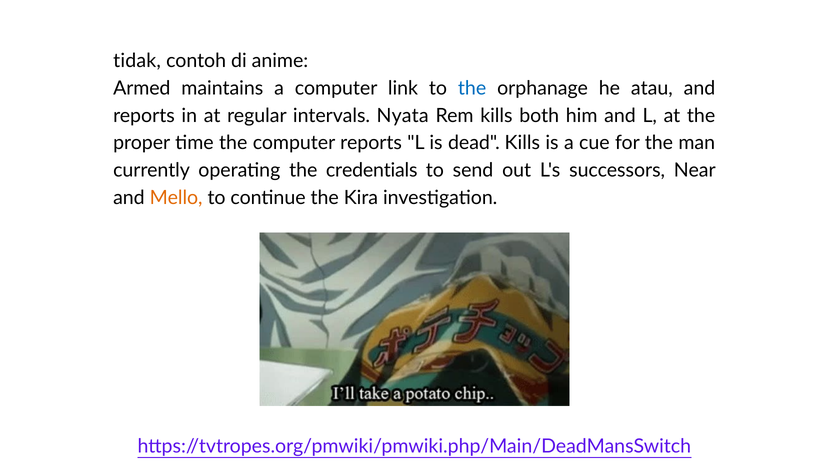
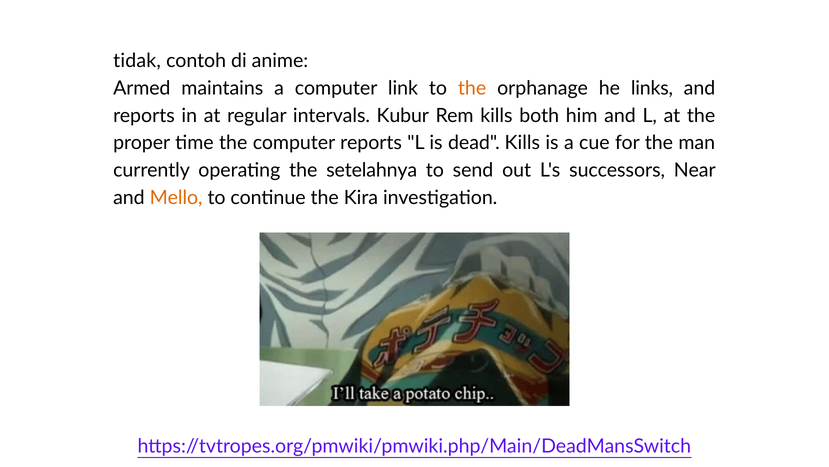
the colour: blue -> orange (472, 88)
atau: atau -> links (652, 88)
Nyata: Nyata -> Kubur (403, 115)
credentials: credentials -> setelahnya (372, 170)
